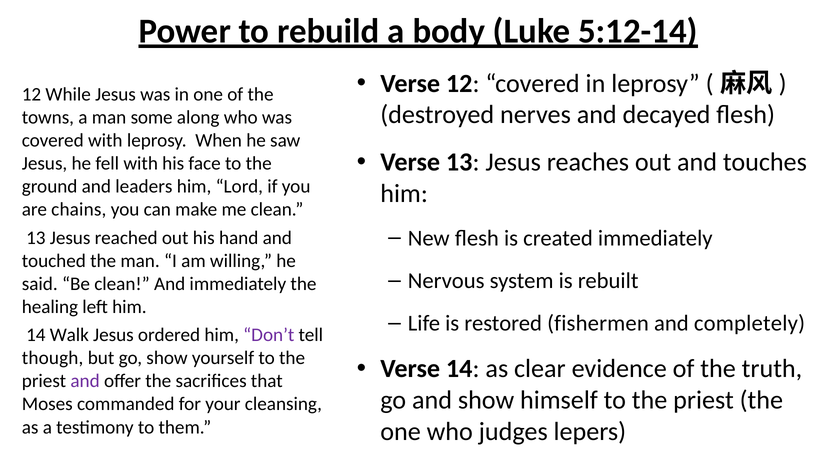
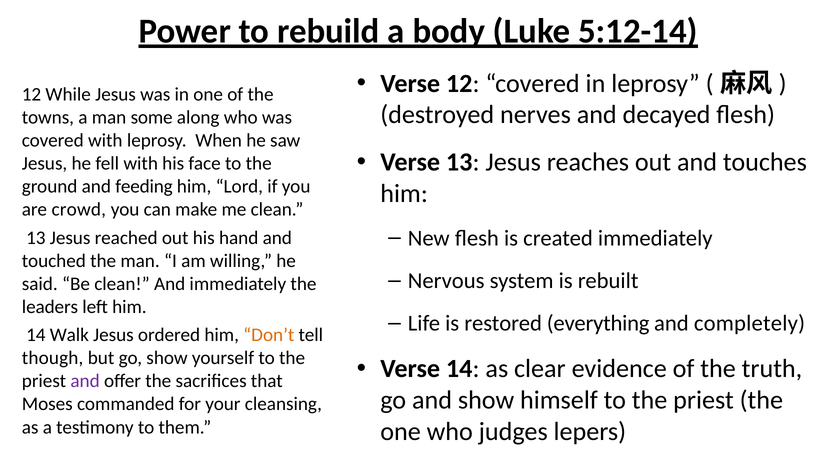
leaders: leaders -> feeding (144, 186)
chains: chains -> crowd (79, 209)
healing: healing -> leaders (50, 307)
fishermen: fishermen -> everything (598, 323)
Don’t colour: purple -> orange (269, 335)
